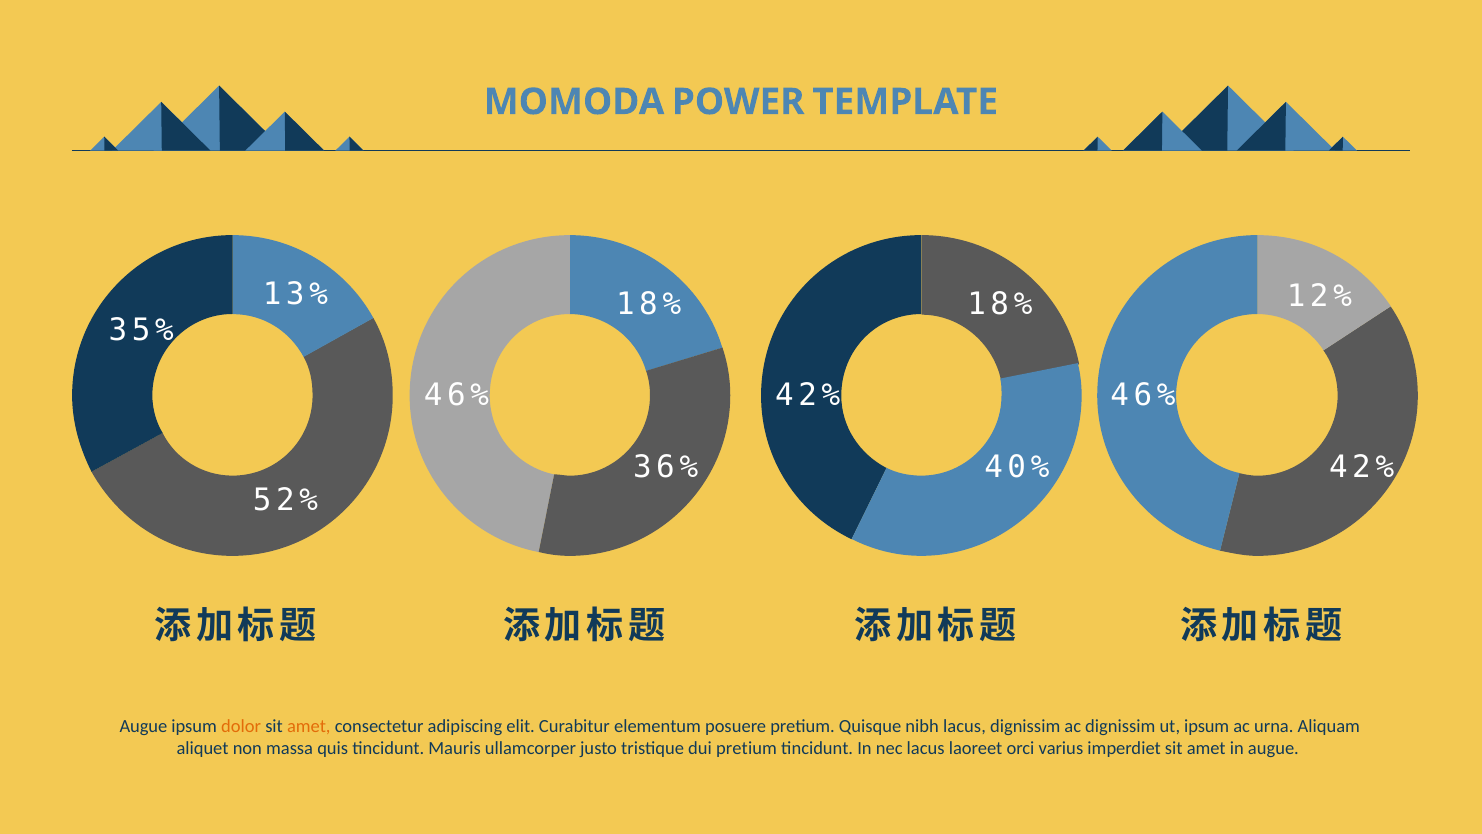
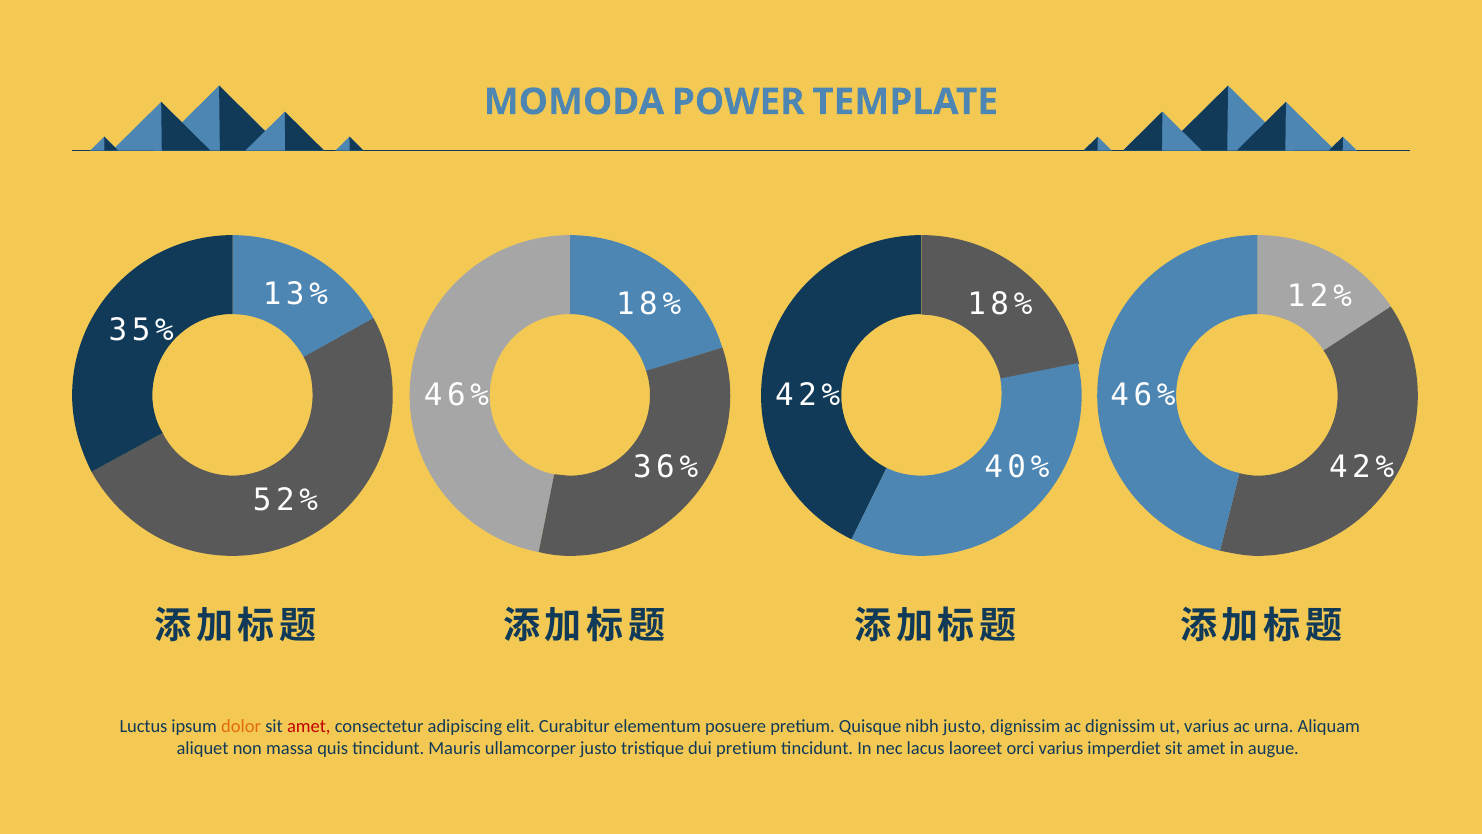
Augue: Augue -> Luctus (143, 726)
amet colour: orange -> red (309, 726)
nibh lacus: lacus -> justo (964, 726)
ut ipsum: ipsum -> varius (1207, 726)
